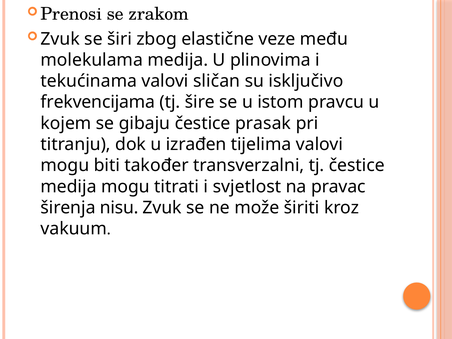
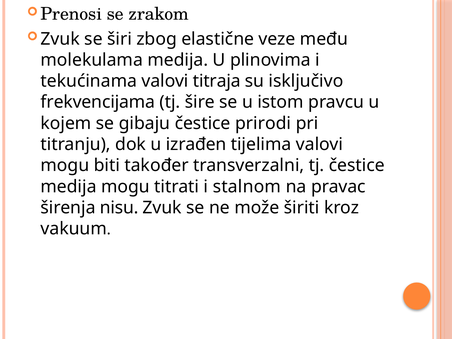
sličan: sličan -> titraja (217, 81)
prasak: prasak -> prirodi (263, 123)
svjetlost: svjetlost -> stalnom (247, 187)
